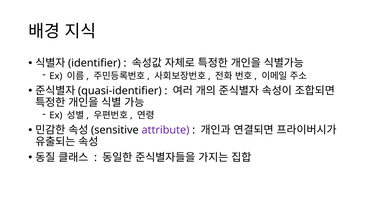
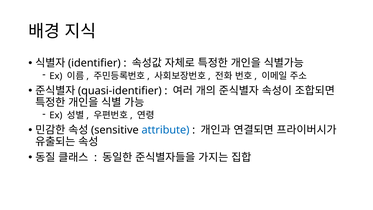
attribute colour: purple -> blue (165, 130)
